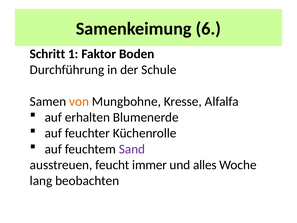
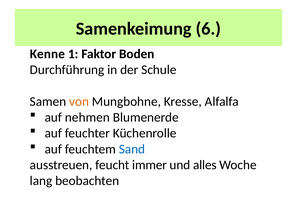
Schritt: Schritt -> Kenne (47, 54)
erhalten: erhalten -> nehmen (87, 117)
Sand colour: purple -> blue (132, 149)
